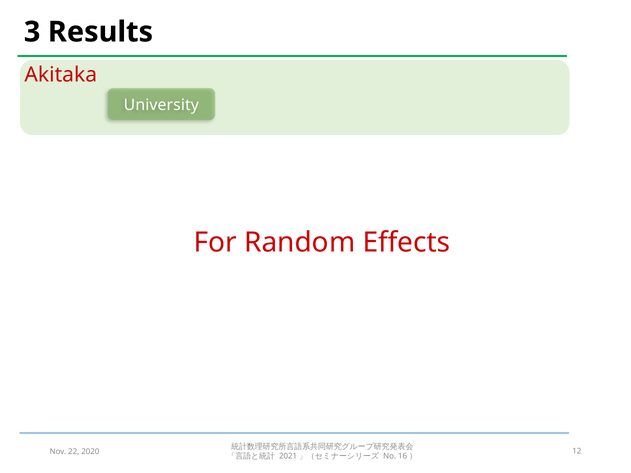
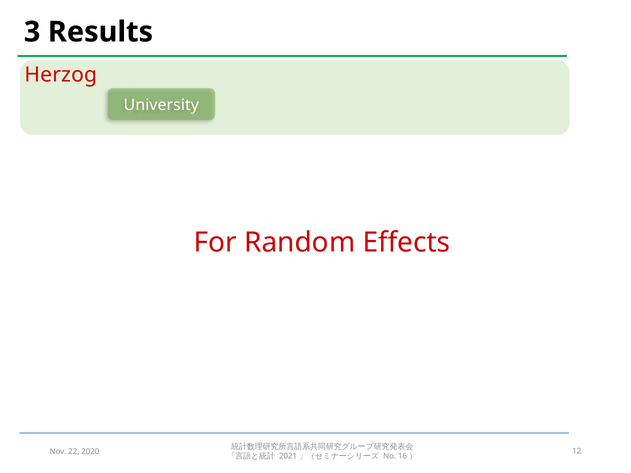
Akitaka: Akitaka -> Herzog (61, 75)
